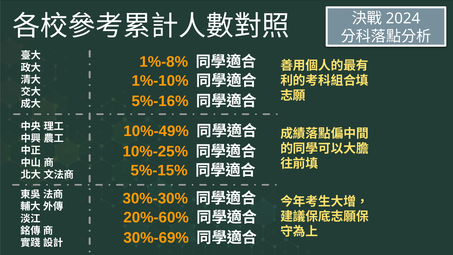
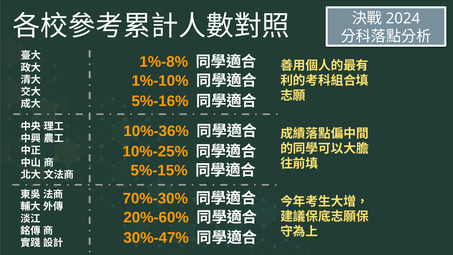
10%-49%: 10%-49% -> 10%-36% (156, 131)
30%-30%: 30%-30% -> 70%-30% (155, 198)
30%-69%: 30%-69% -> 30%-47% (156, 238)
